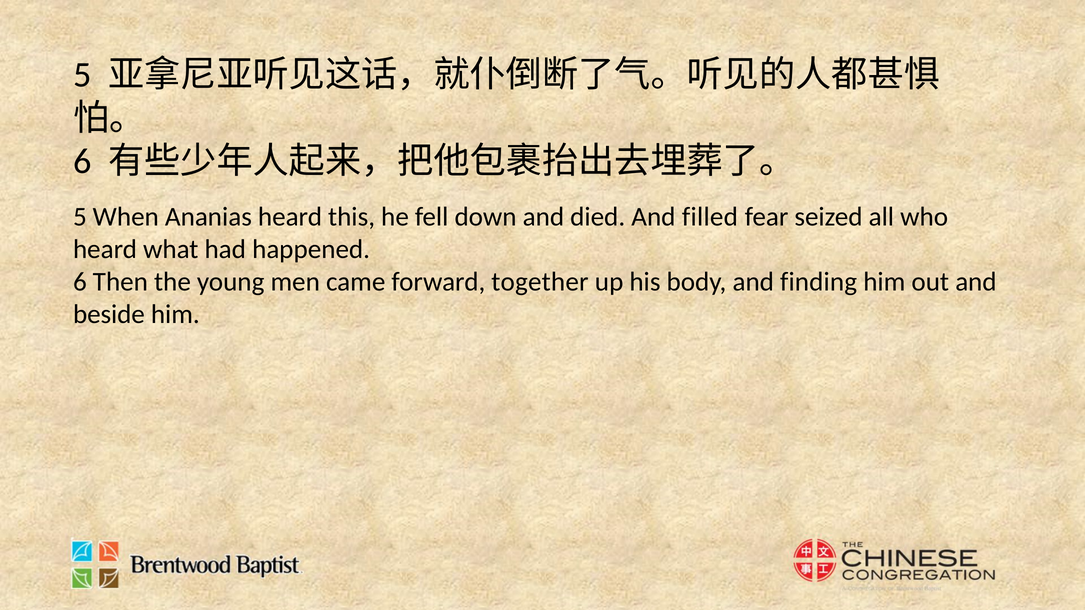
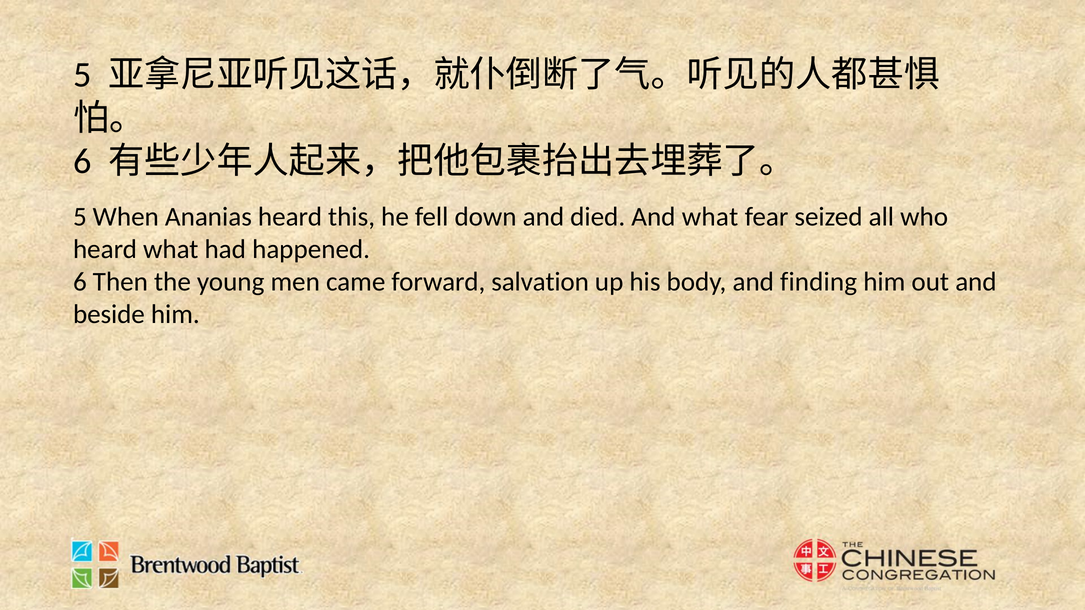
And filled: filled -> what (710, 217)
together: together -> salvation (540, 282)
